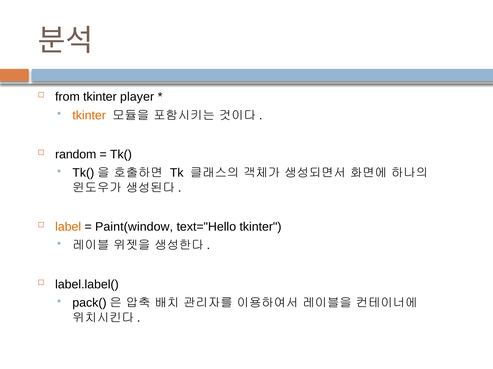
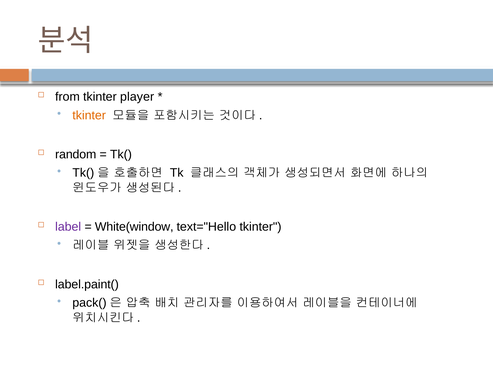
label colour: orange -> purple (68, 227)
Paint(window: Paint(window -> White(window (134, 227)
label.label(: label.label( -> label.paint( (87, 285)
